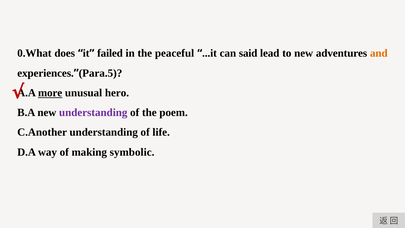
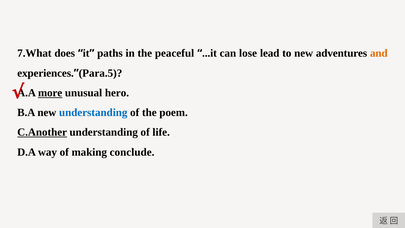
0.What: 0.What -> 7.What (34, 53)
failed: failed -> paths (110, 53)
said: said -> lose (248, 53)
understanding colour: purple -> blue (93, 113)
C.Another underline: none -> present (42, 132)
symbolic: symbolic -> conclude (132, 152)
